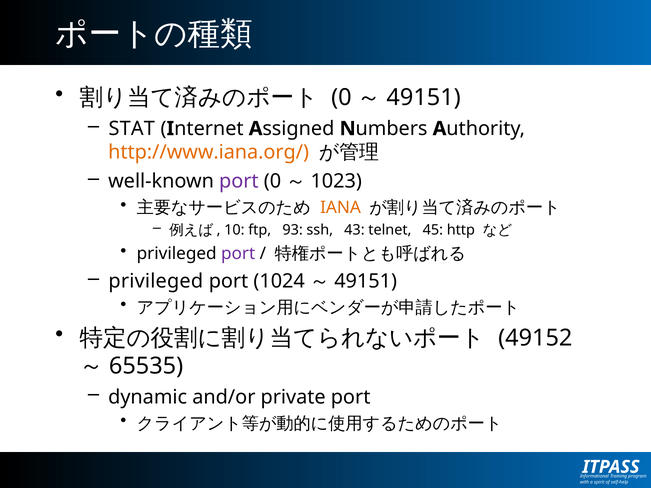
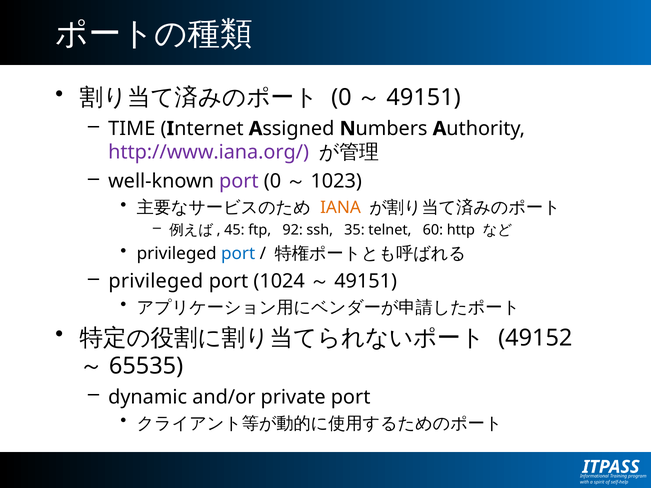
STAT: STAT -> TIME (132, 129)
http://www.iana.org/ colour: orange -> purple (209, 152)
10: 10 -> 45 (234, 230)
93: 93 -> 92 (293, 230)
43: 43 -> 35 (354, 230)
45: 45 -> 60 (433, 230)
port colour: purple -> blue (238, 254)
